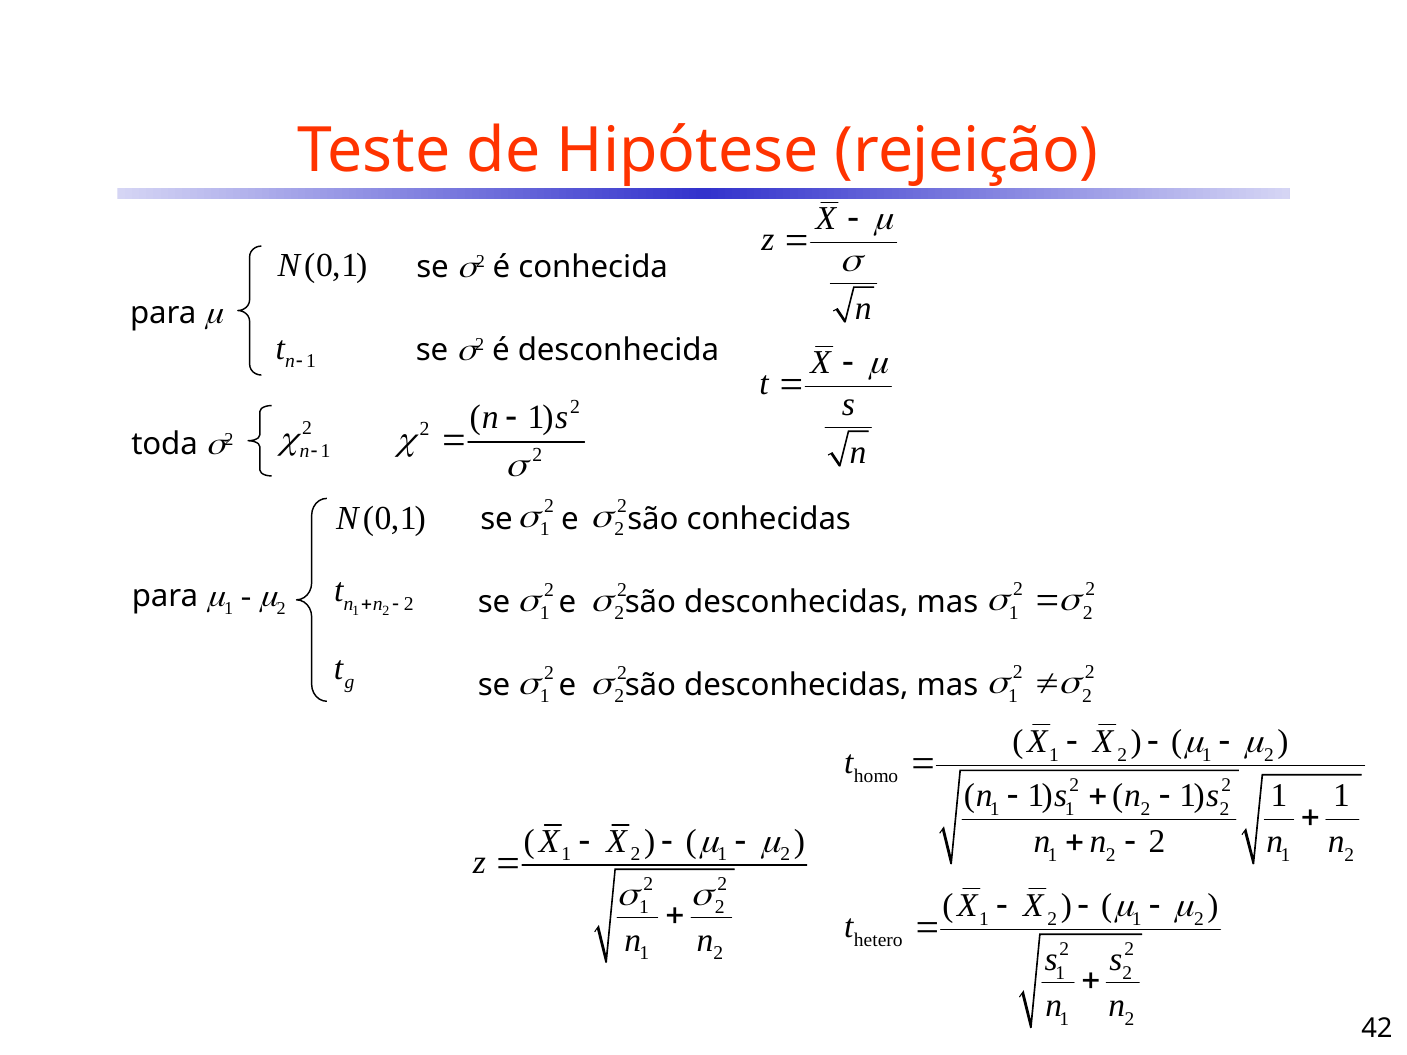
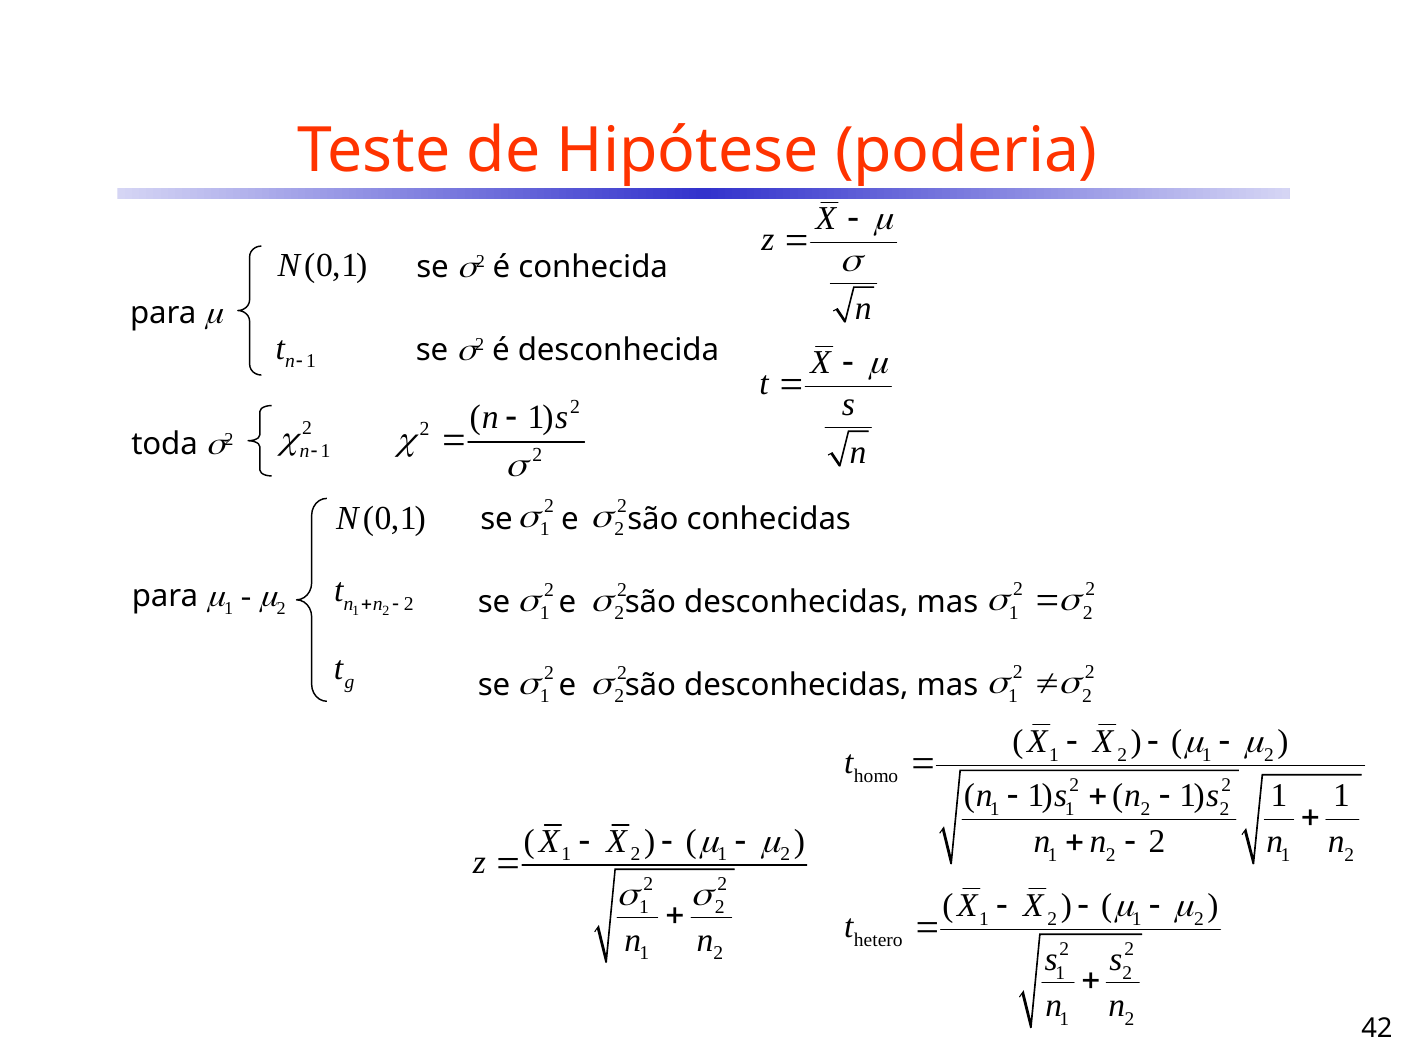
rejeição: rejeição -> poderia (966, 151)
